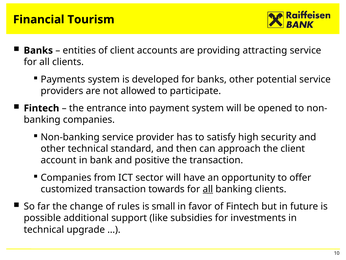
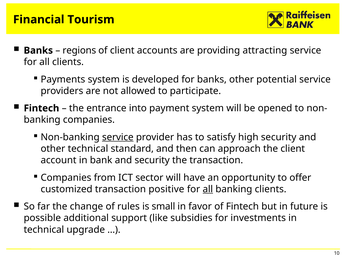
entities: entities -> regions (79, 50)
service underline: none -> present (118, 137)
and positive: positive -> security (152, 160)
towards: towards -> positive (166, 189)
